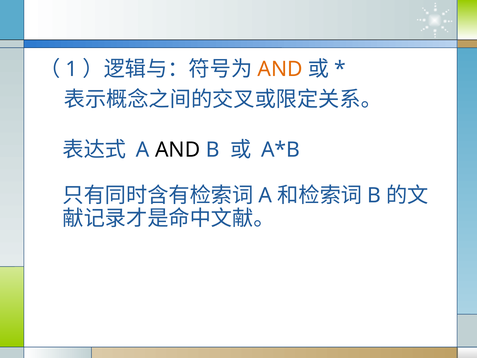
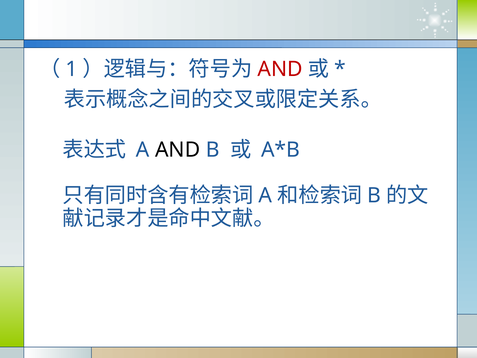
AND colour: orange -> red (280, 69)
